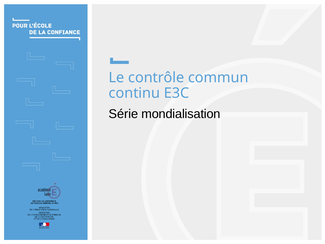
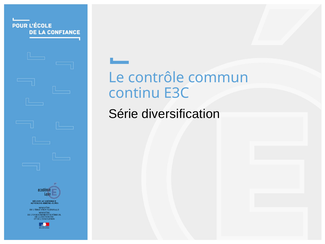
mondialisation: mondialisation -> diversification (181, 114)
